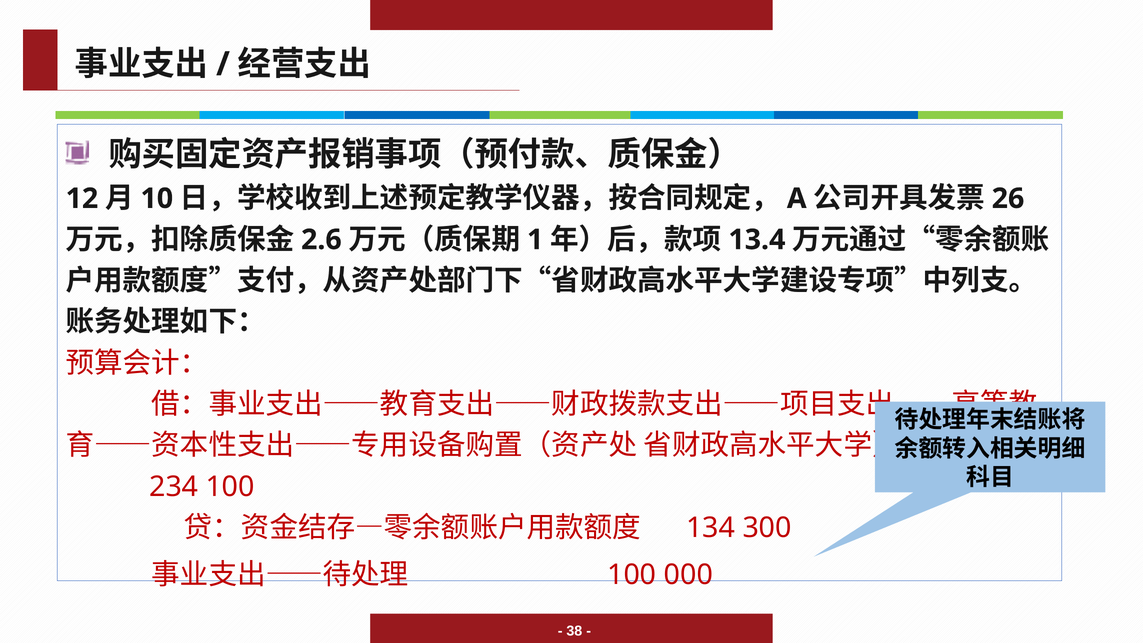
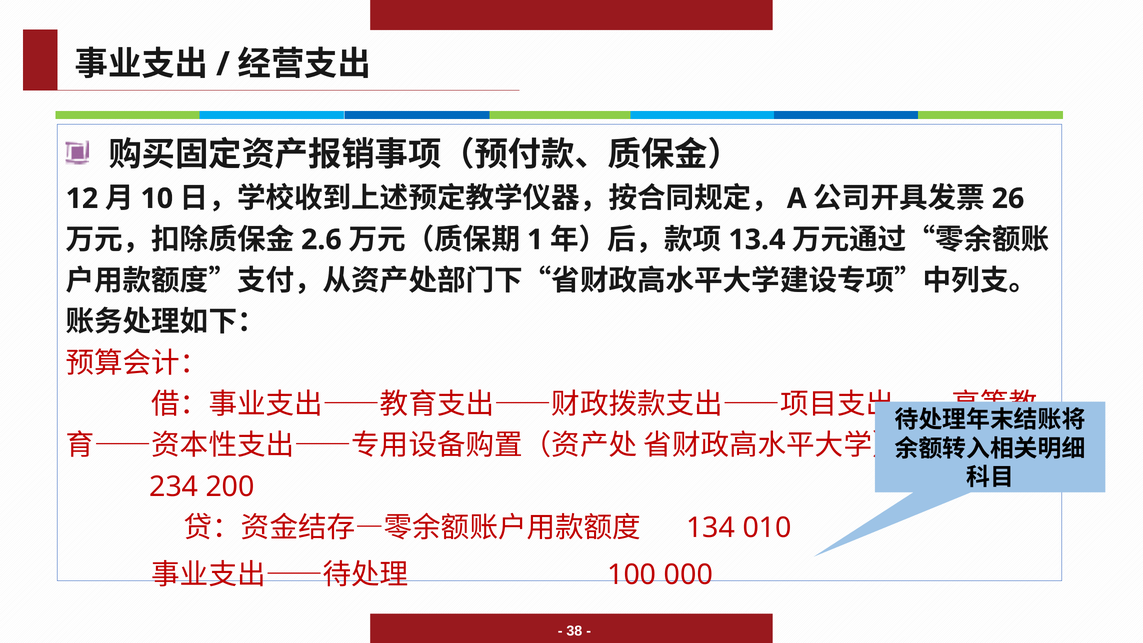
234 100: 100 -> 200 (230, 487)
300: 300 -> 010 (767, 528)
